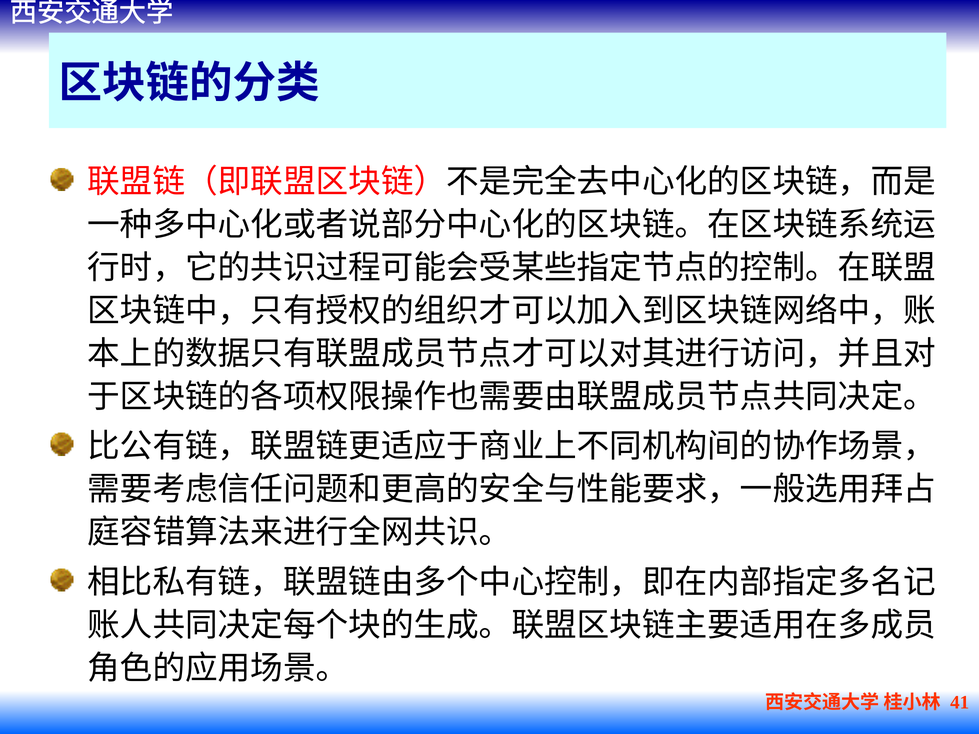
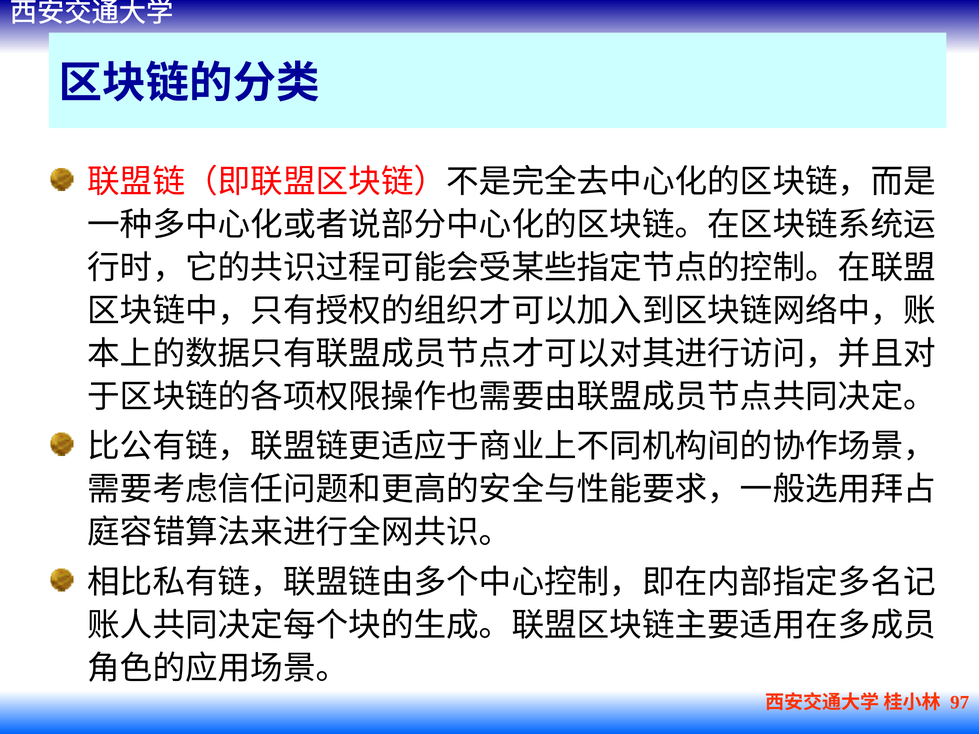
41: 41 -> 97 (960, 703)
